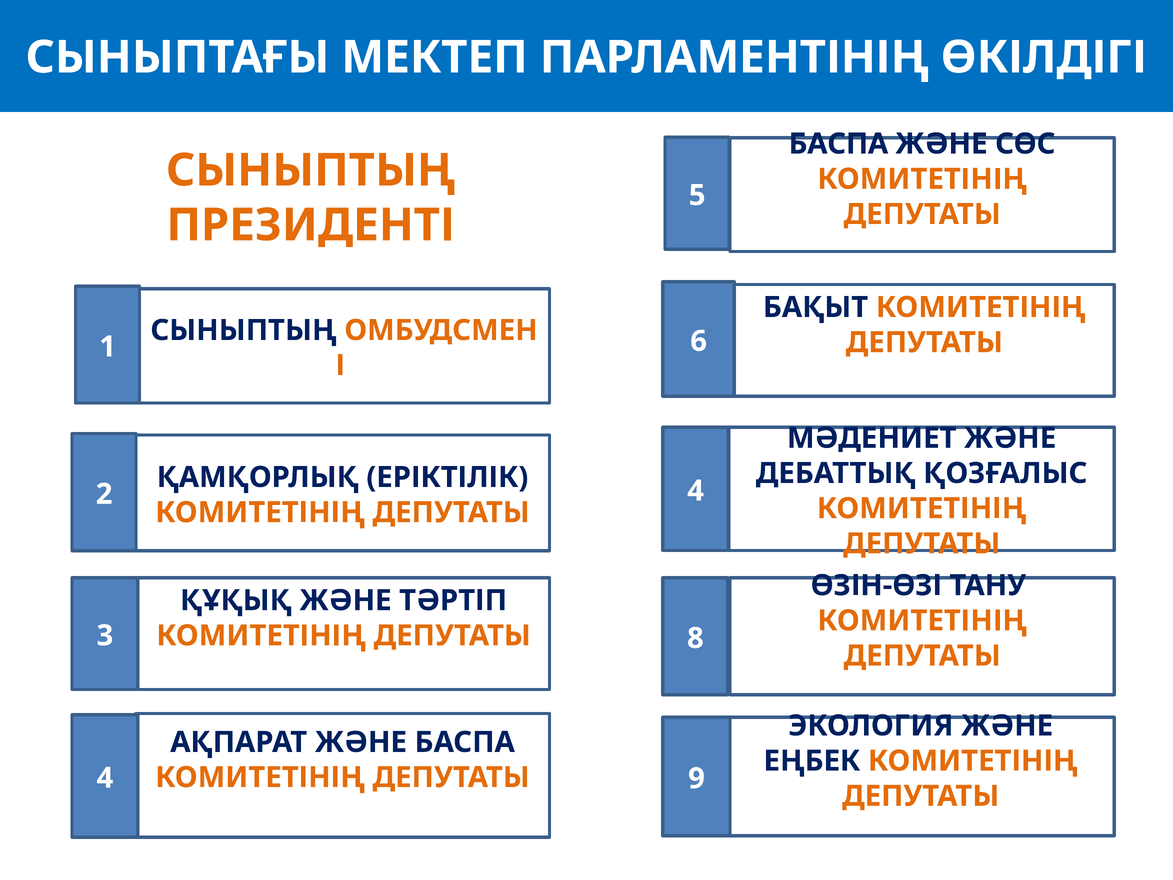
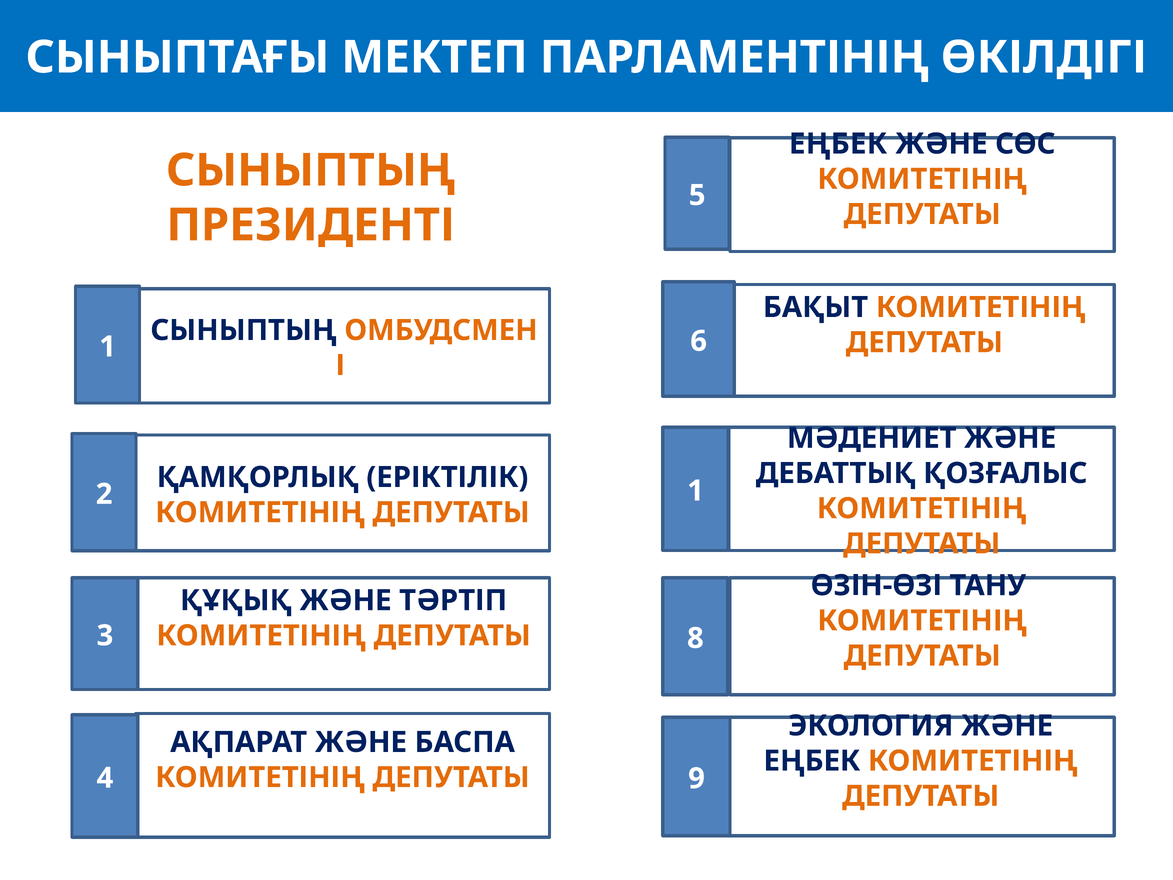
БАСПА: БАСПА -> ЕҢБЕК (838, 144)
2 4: 4 -> 1 (696, 491)
